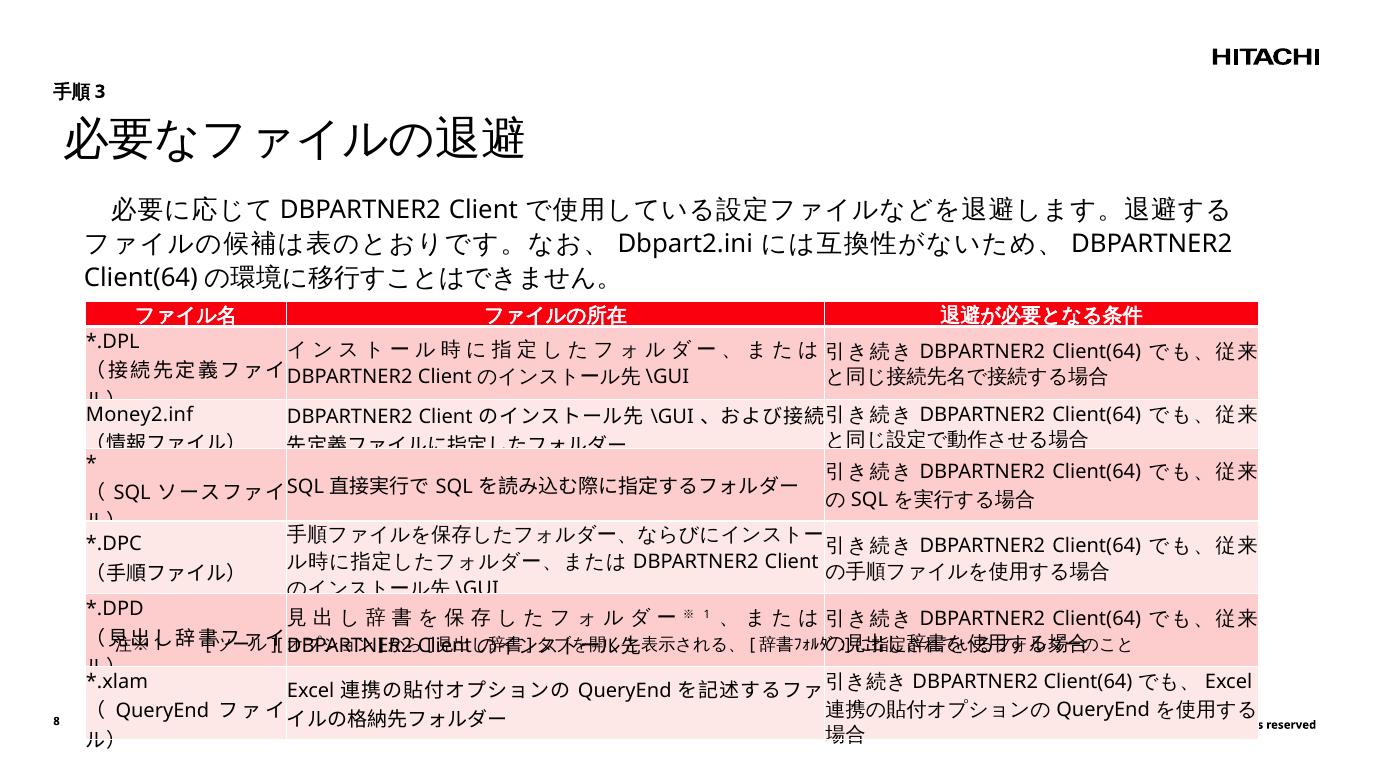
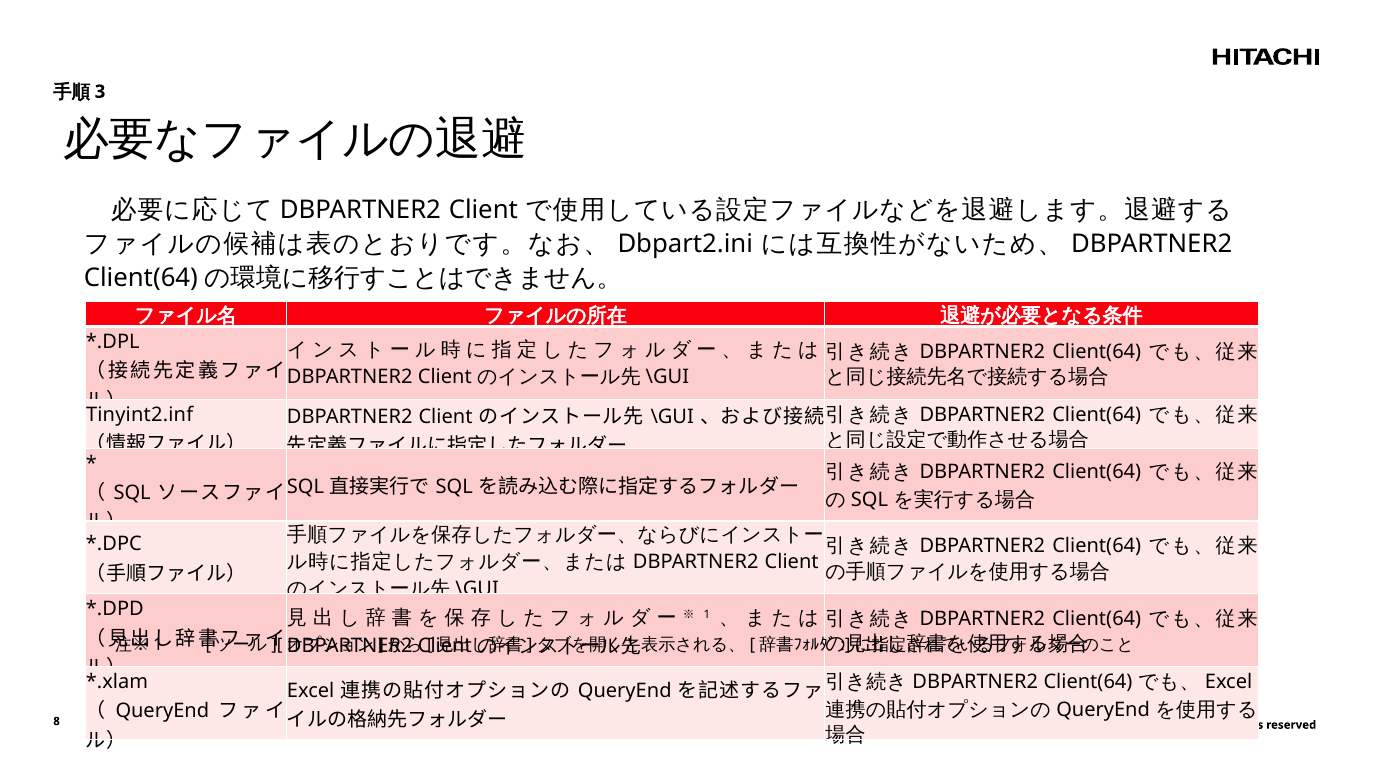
Money2.inf: Money2.inf -> Tinyint2.inf (140, 415)
